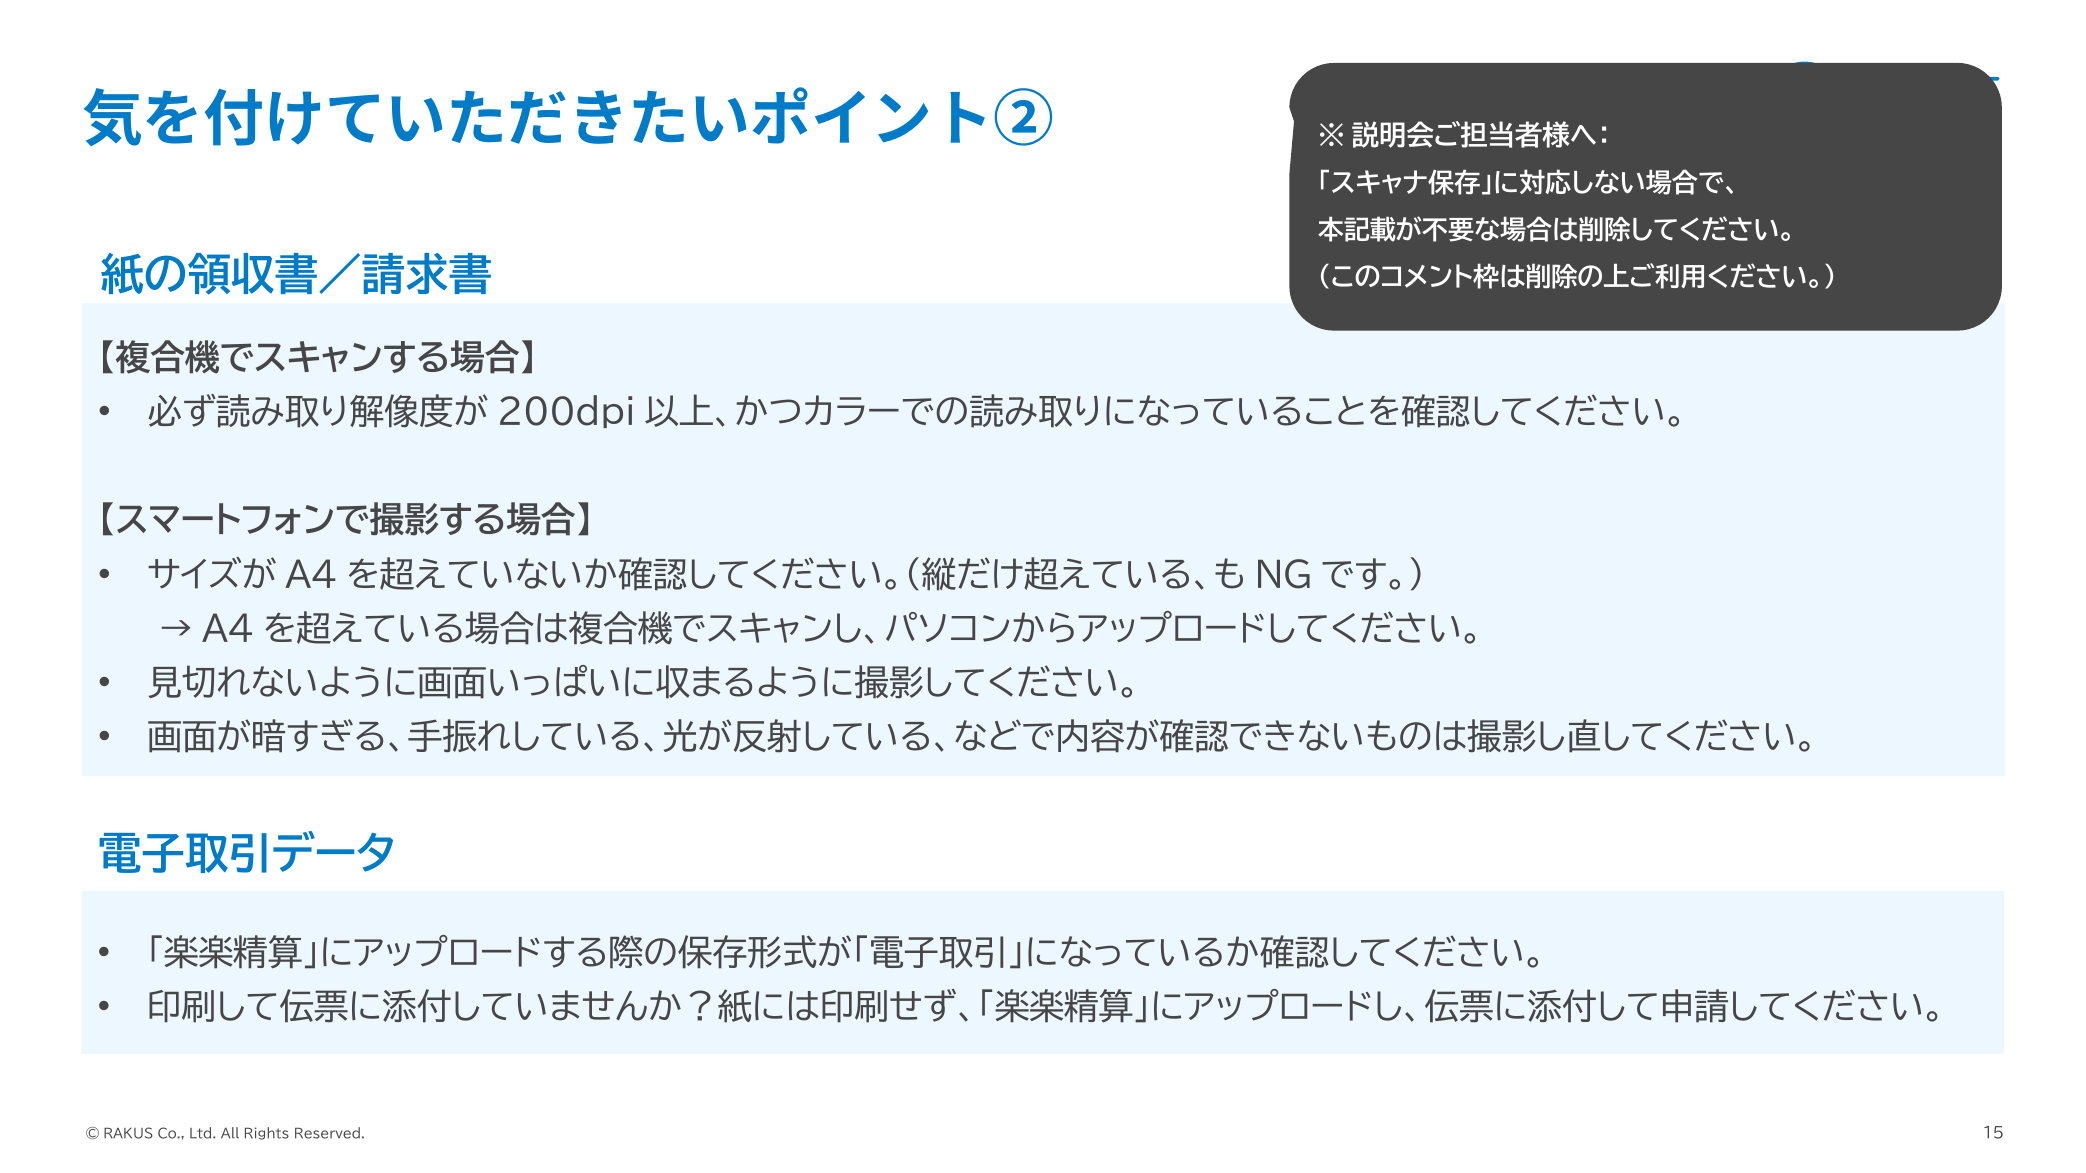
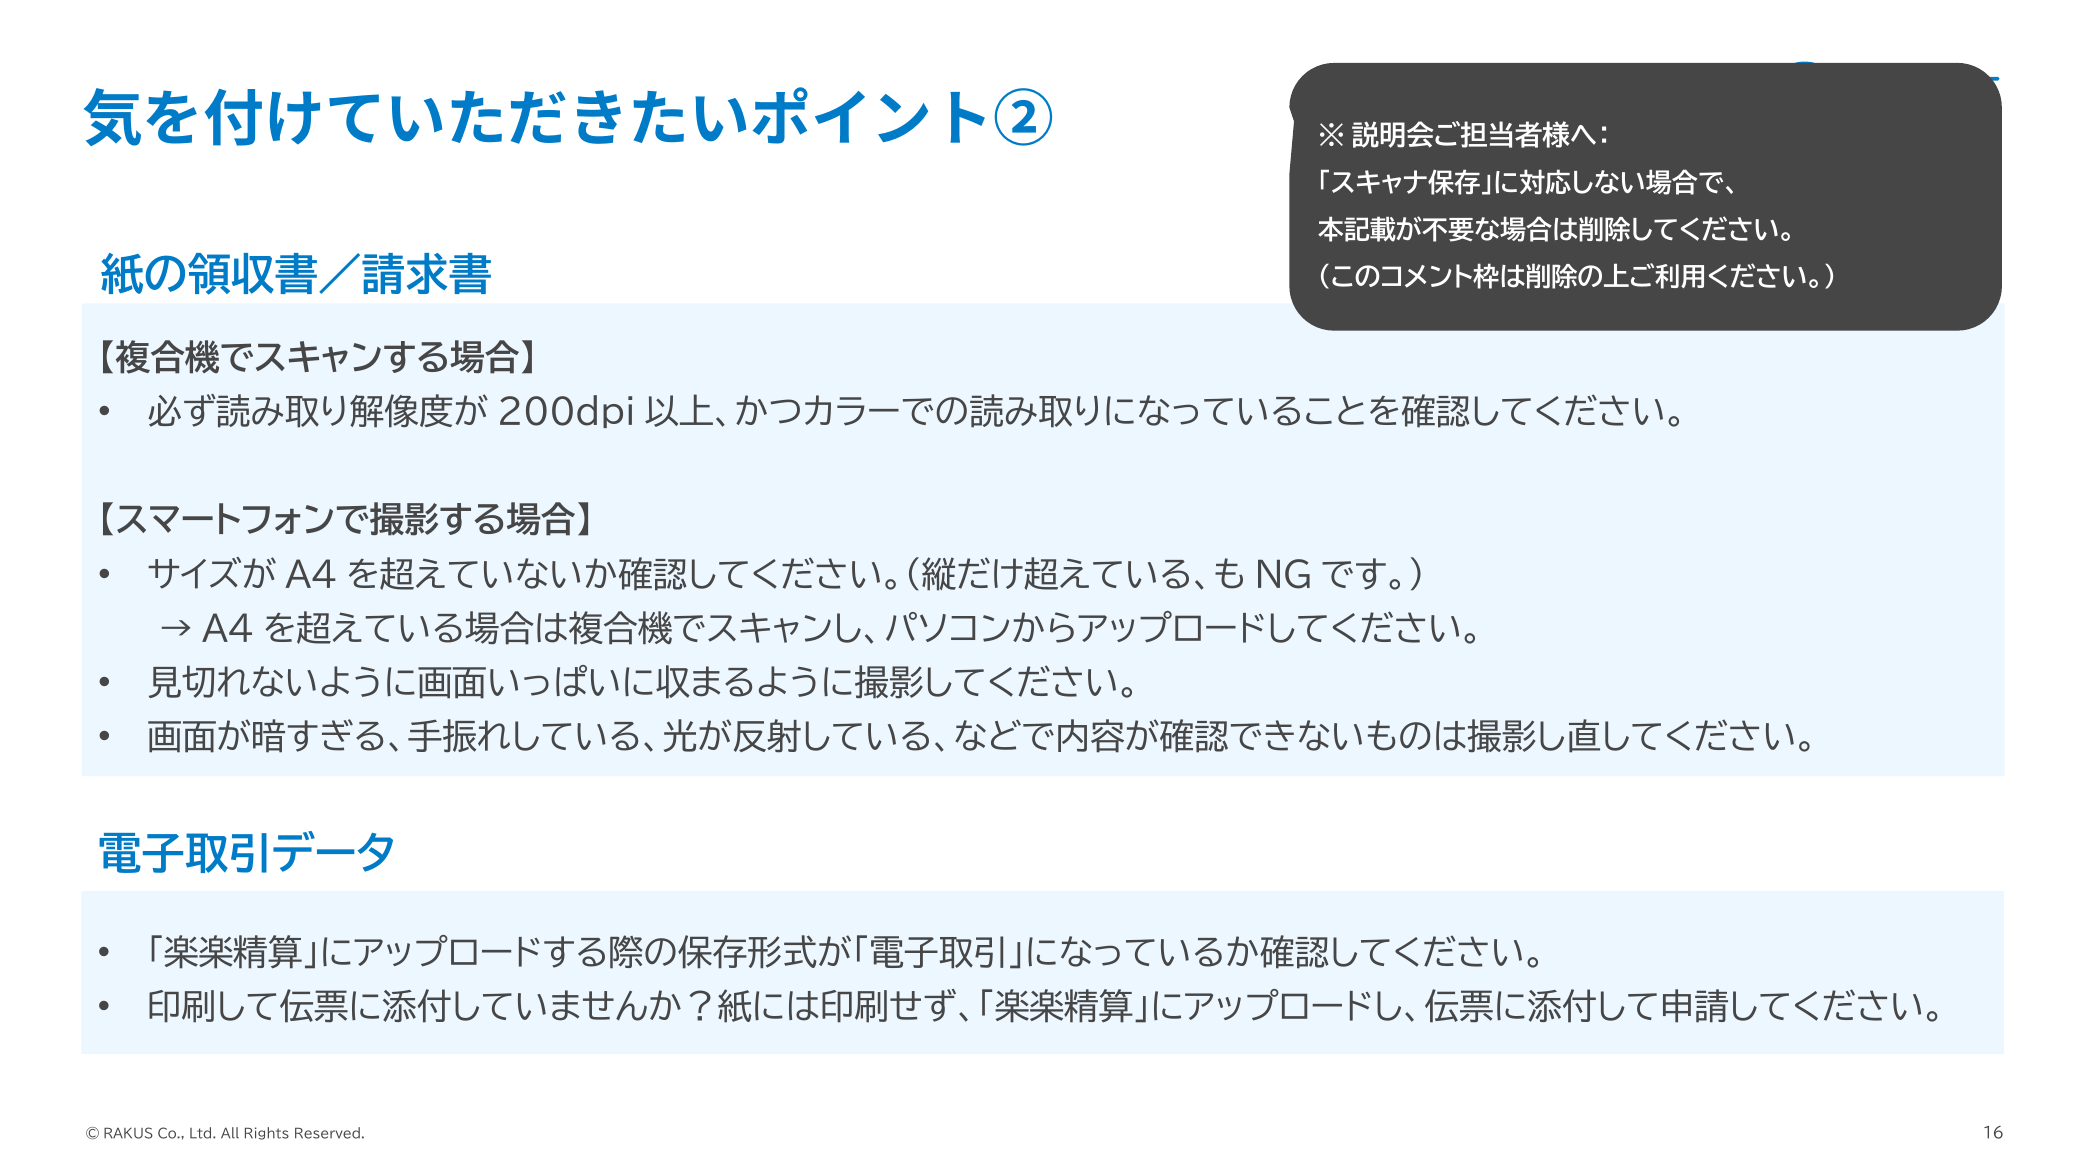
15: 15 -> 16 (1994, 1133)
